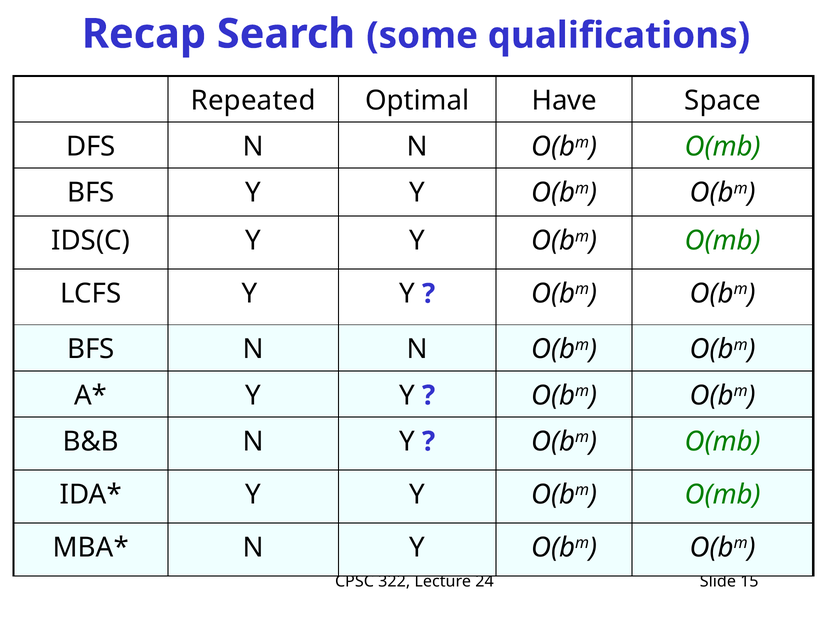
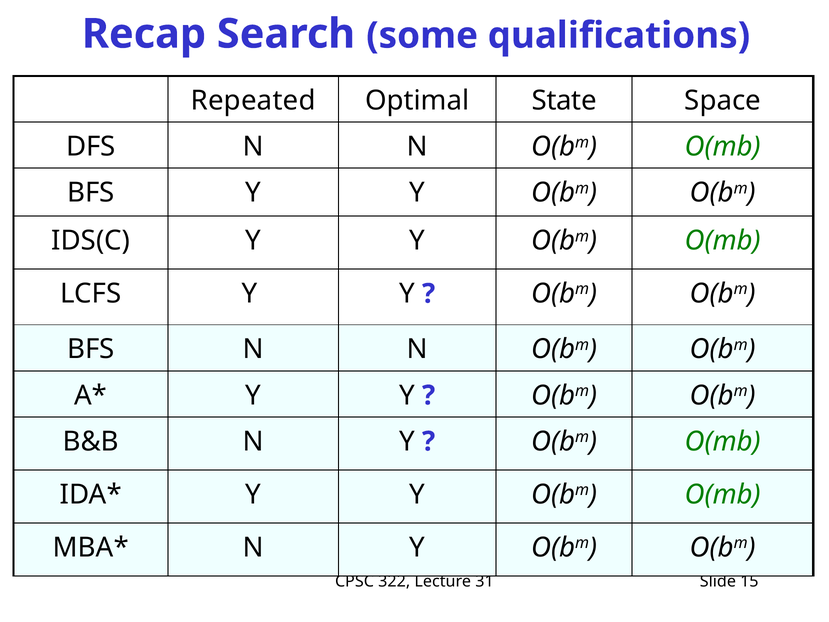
Have: Have -> State (564, 101)
24: 24 -> 31 (485, 581)
